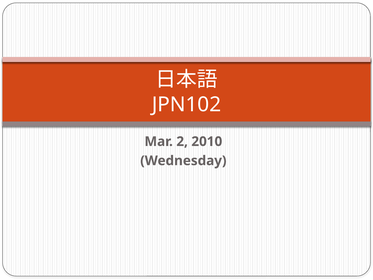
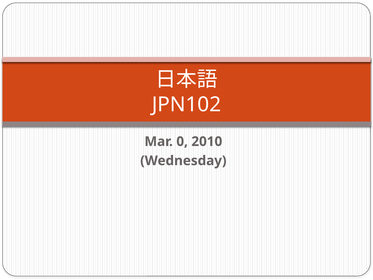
2: 2 -> 0 (182, 141)
